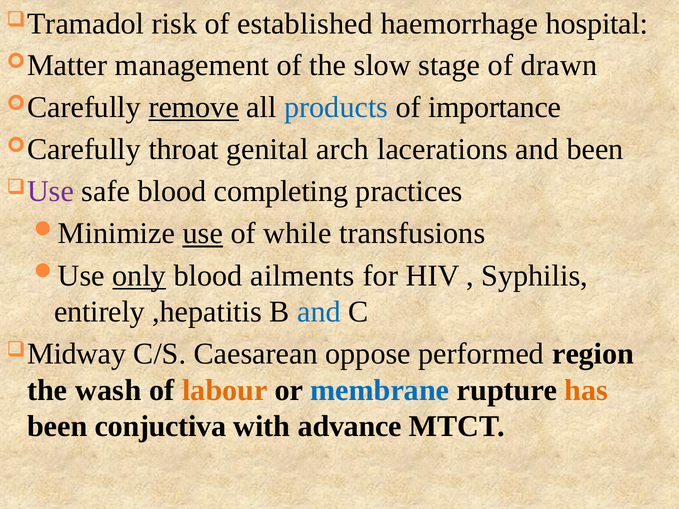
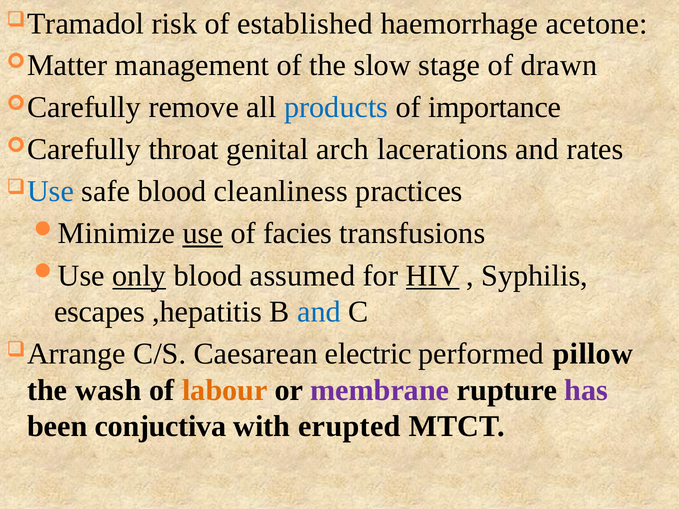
hospital: hospital -> acetone (597, 24)
remove underline: present -> none (194, 107)
and been: been -> rates (595, 149)
Use colour: purple -> blue (50, 191)
completing: completing -> cleanliness (281, 191)
while: while -> facies (298, 234)
ailments: ailments -> assumed (303, 276)
HIV underline: none -> present (433, 276)
entirely: entirely -> escapes (100, 312)
Midway: Midway -> Arrange (76, 354)
oppose: oppose -> electric (368, 354)
region: region -> pillow (593, 354)
membrane colour: blue -> purple (380, 390)
has colour: orange -> purple (586, 390)
advance: advance -> erupted (349, 426)
